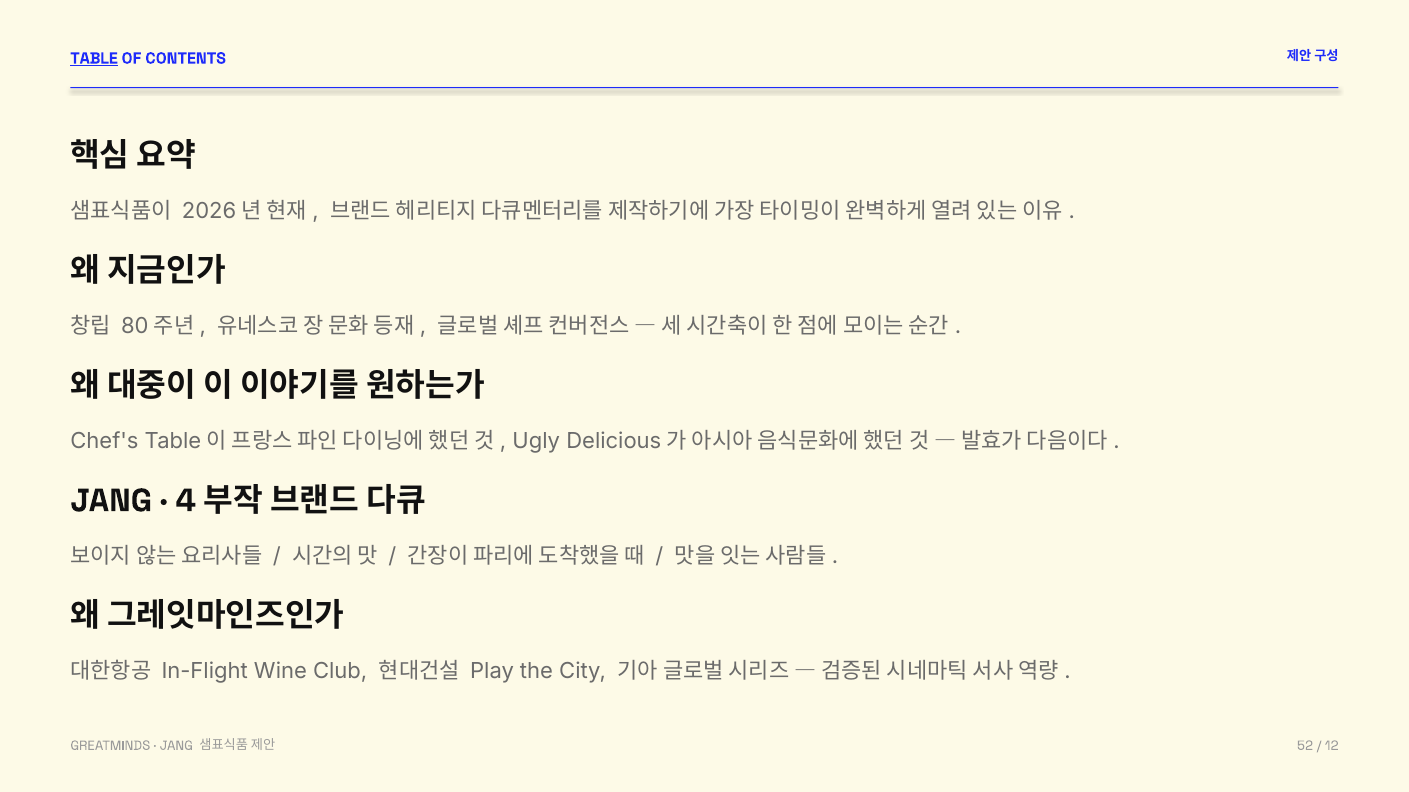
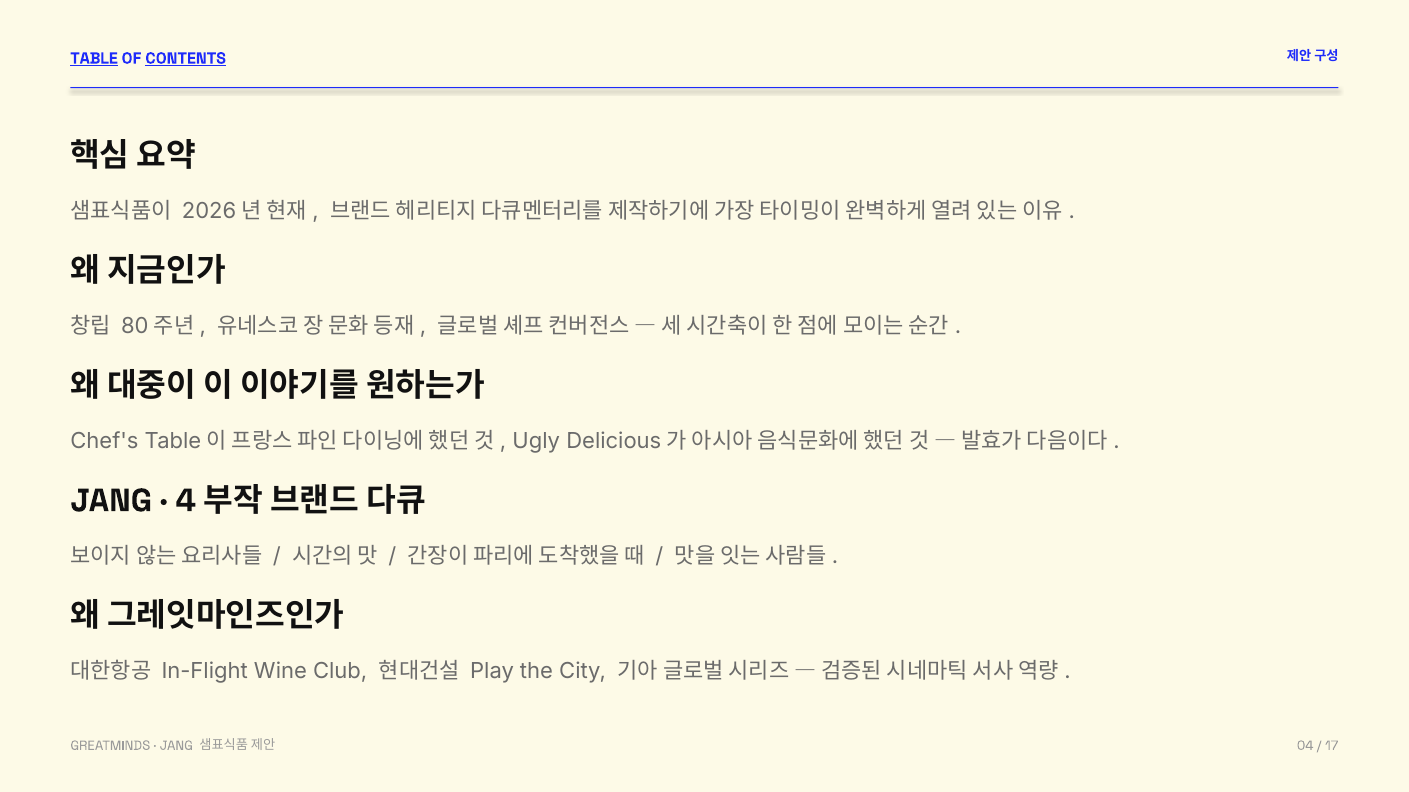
CONTENTS underline: none -> present (186, 58)
52: 52 -> 04 (1305, 746)
12: 12 -> 17 (1332, 746)
